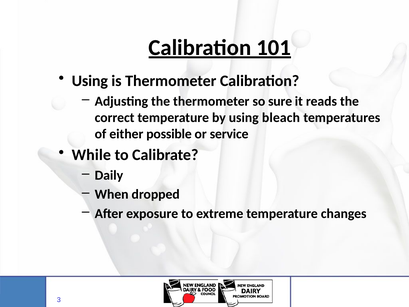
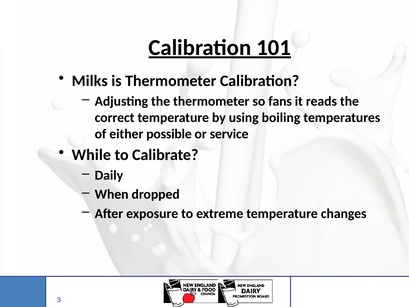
Using: Using -> Milks (90, 81)
sure: sure -> fans (280, 101)
bleach: bleach -> boiling (281, 118)
